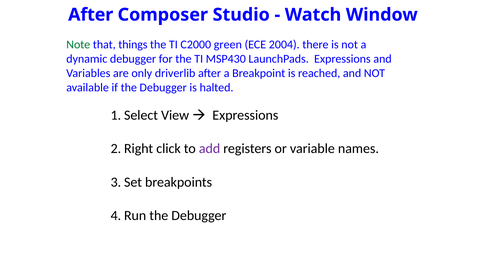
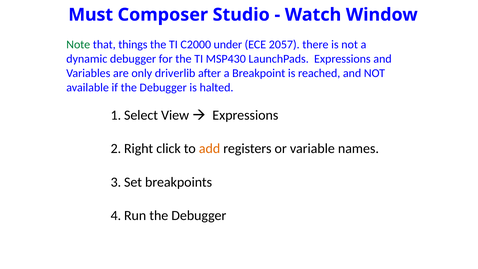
After: After -> Must (91, 15)
green: green -> under (228, 45)
2004: 2004 -> 2057 (284, 45)
add colour: purple -> orange (210, 149)
